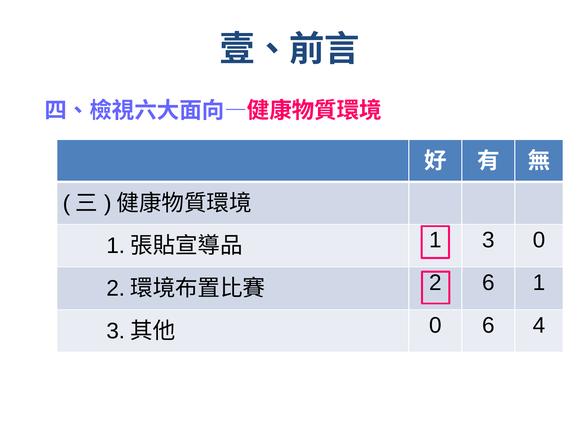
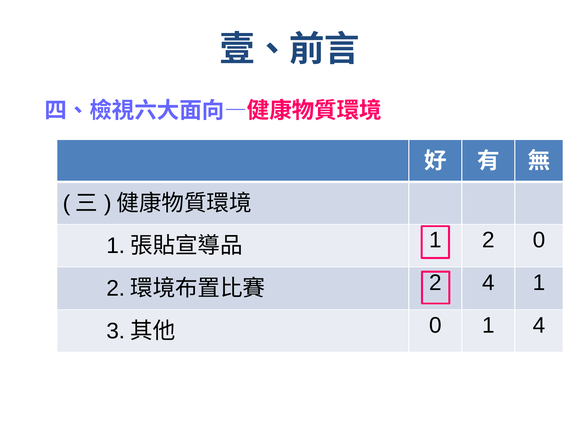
3: 3 -> 2 (488, 240)
2 6: 6 -> 4 (488, 283)
0 6: 6 -> 1 (488, 326)
